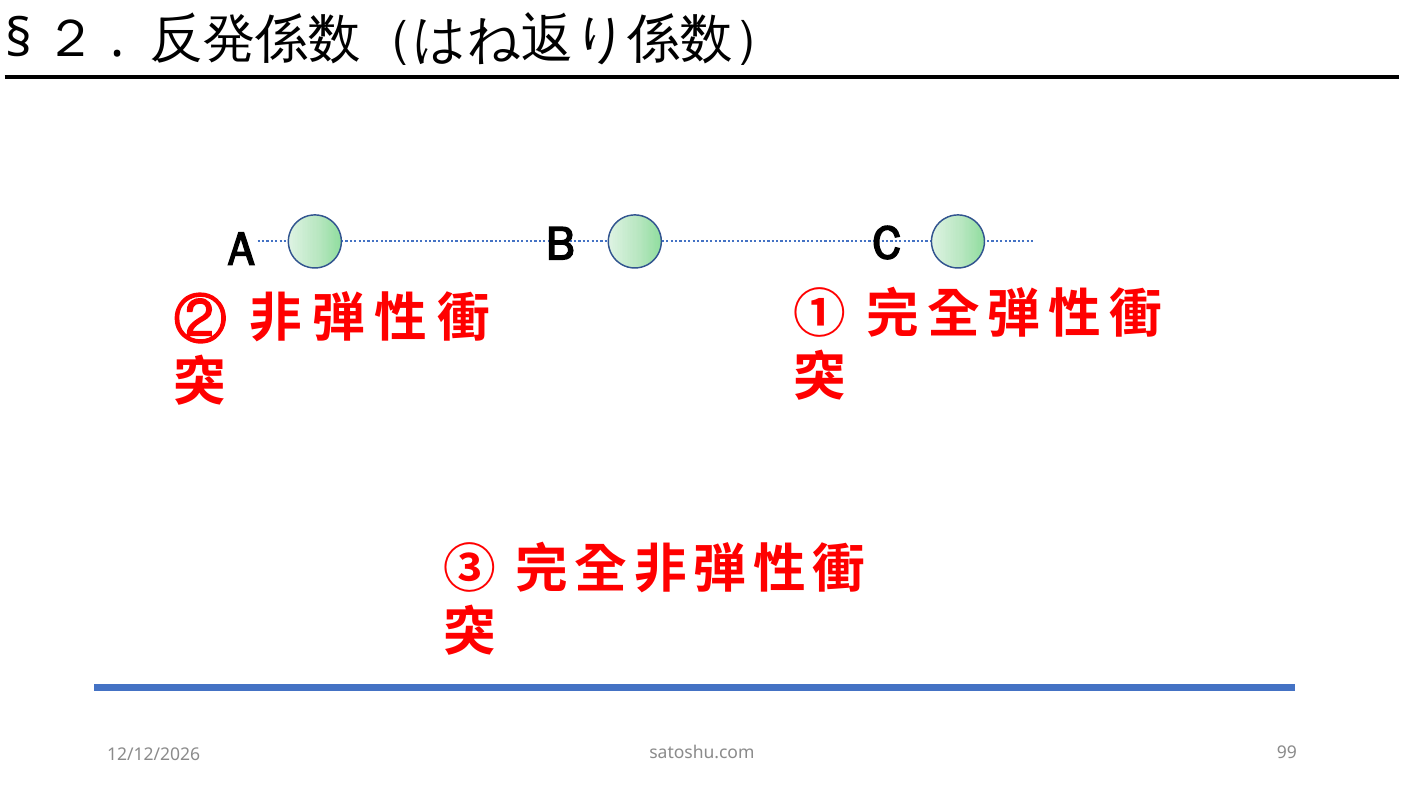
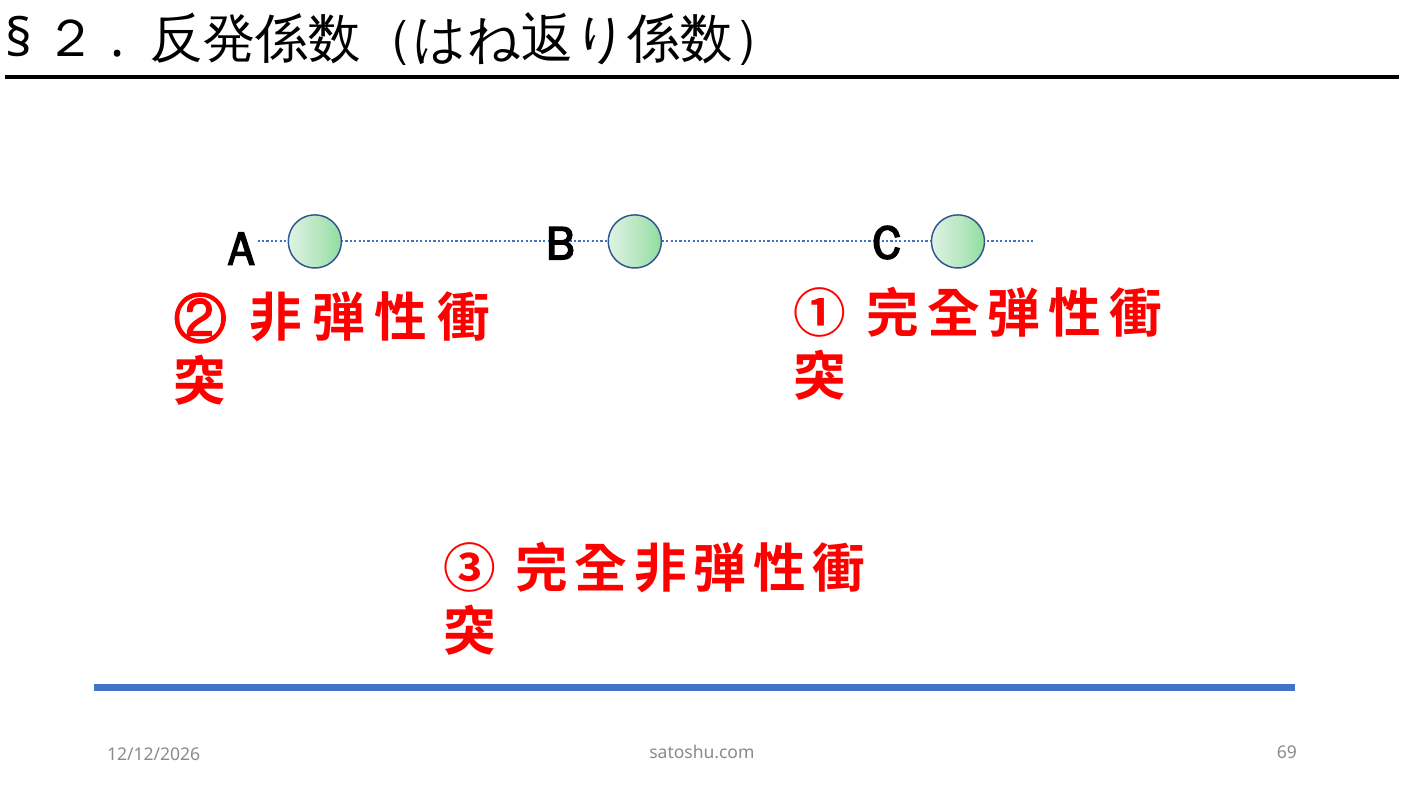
99: 99 -> 69 (1287, 753)
